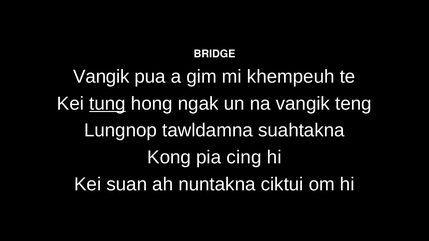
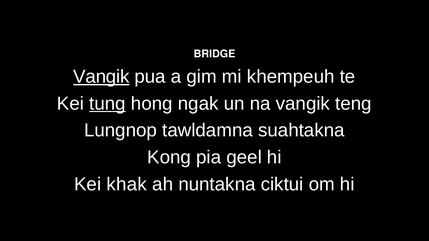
Vangik underline: none -> present (101, 77)
cing: cing -> geel (244, 158)
suan: suan -> khak (127, 185)
